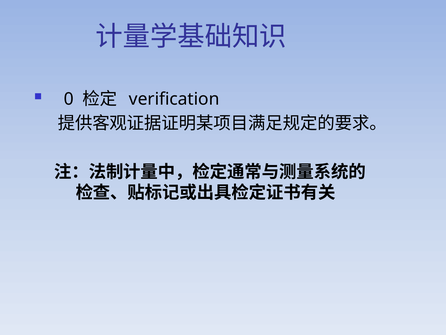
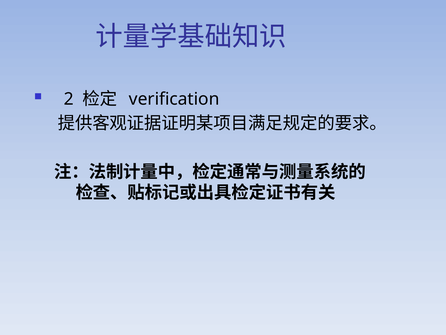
0: 0 -> 2 (69, 99)
